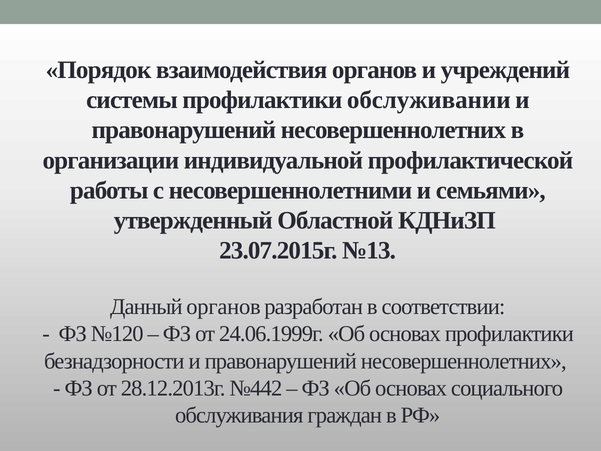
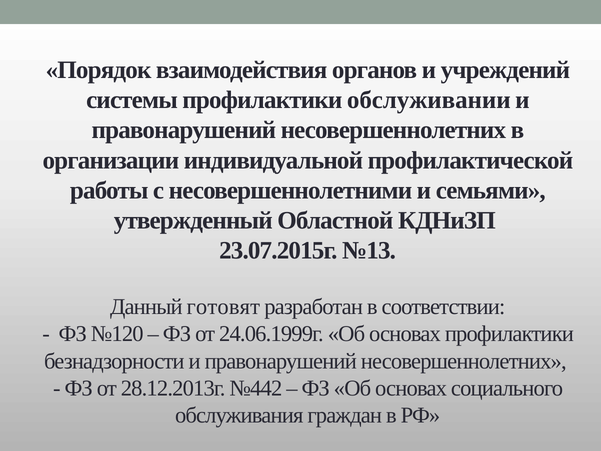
Данный органов: органов -> готовят (223, 307)
